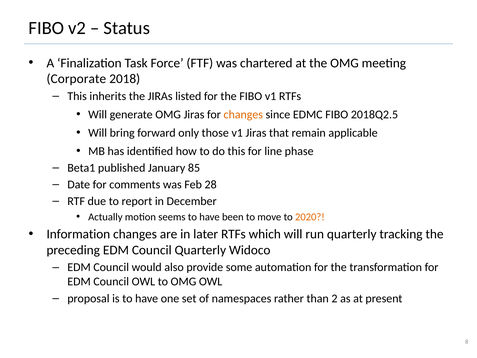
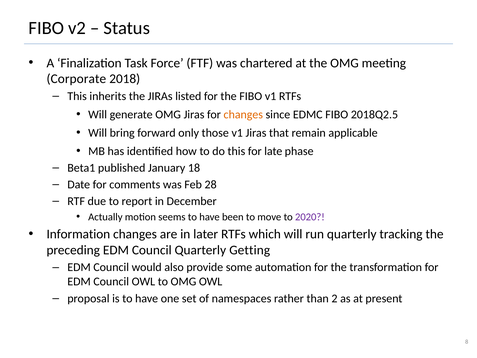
line: line -> late (273, 151)
85: 85 -> 18 (194, 168)
2020 colour: orange -> purple (310, 217)
Widoco: Widoco -> Getting (250, 250)
